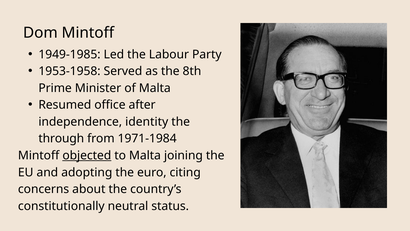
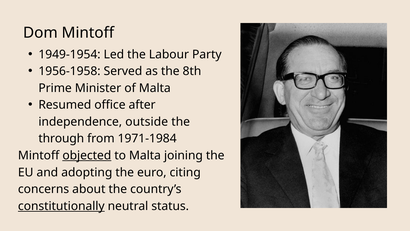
1949-1985: 1949-1985 -> 1949-1954 (69, 54)
1953-1958: 1953-1958 -> 1956-1958 (69, 71)
identity: identity -> outside (147, 122)
constitutionally underline: none -> present (61, 206)
